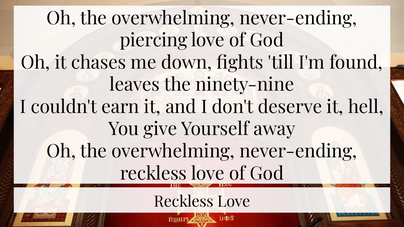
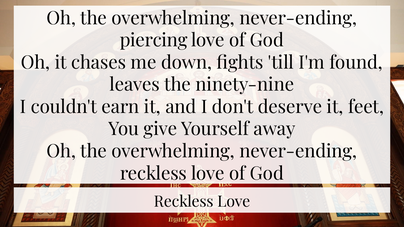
hell: hell -> feet (366, 107)
